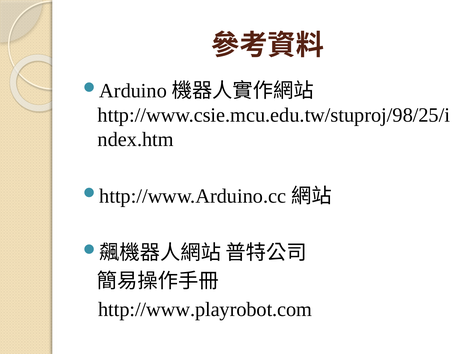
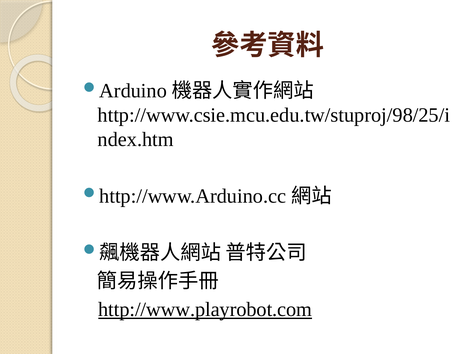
http://www.playrobot.com underline: none -> present (205, 310)
